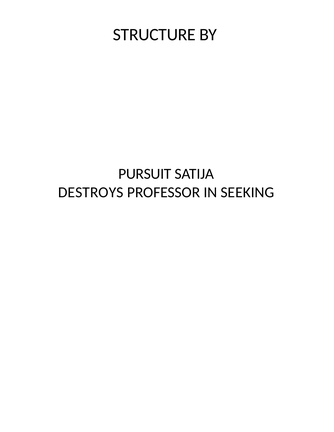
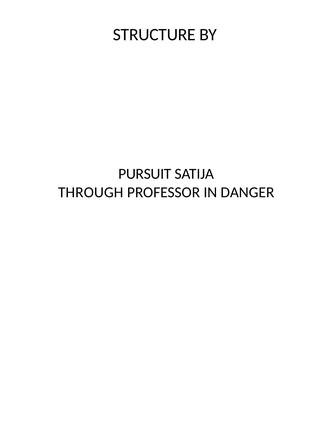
DESTROYS: DESTROYS -> THROUGH (91, 192)
SEEKING: SEEKING -> DANGER (247, 192)
